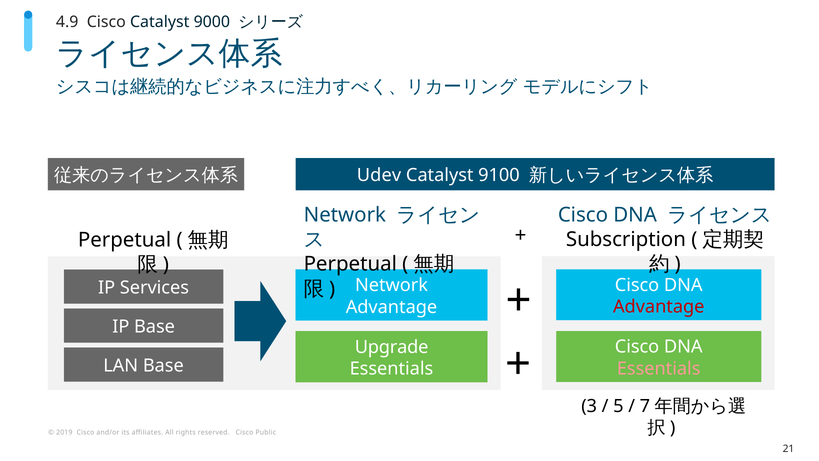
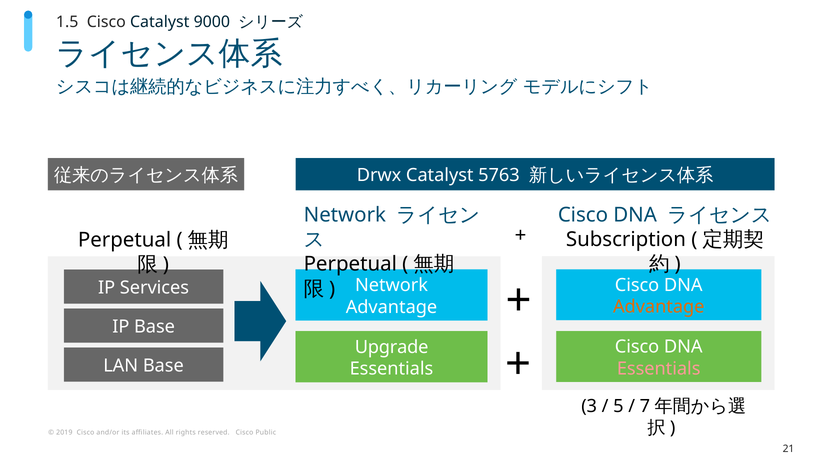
4.9: 4.9 -> 1.5 (67, 22)
Udev: Udev -> Drwx (379, 175)
9100: 9100 -> 5763 (499, 175)
Advantage colour: red -> orange (659, 307)
